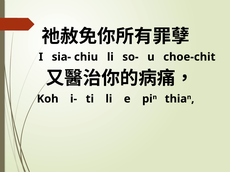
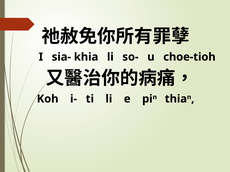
chiu: chiu -> khia (86, 57)
choe-chit: choe-chit -> choe-tioh (189, 57)
